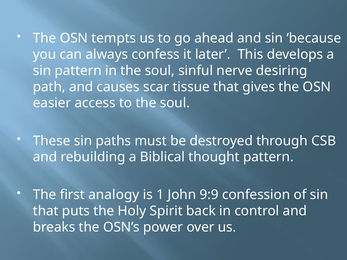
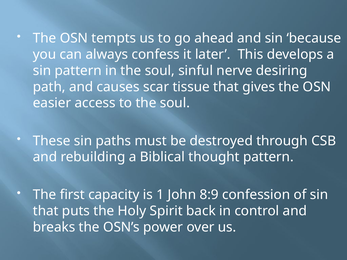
analogy: analogy -> capacity (114, 195)
9:9: 9:9 -> 8:9 (209, 195)
